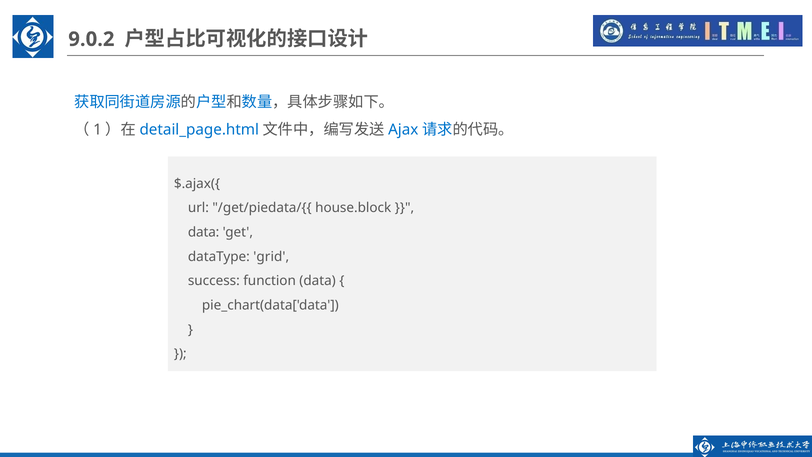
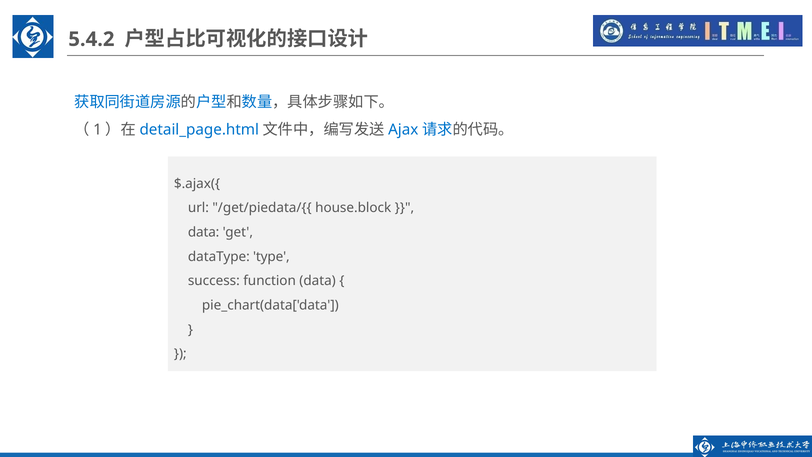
9.0.2: 9.0.2 -> 5.4.2 (91, 39)
grid: grid -> type (271, 257)
